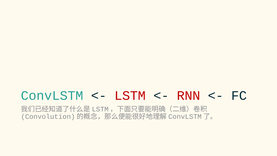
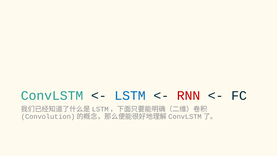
LSTM colour: red -> blue (130, 96)
